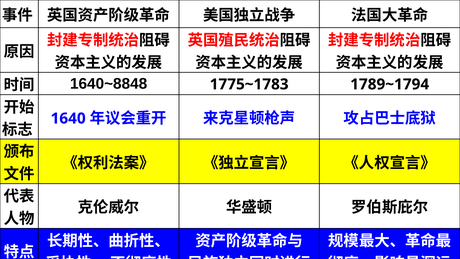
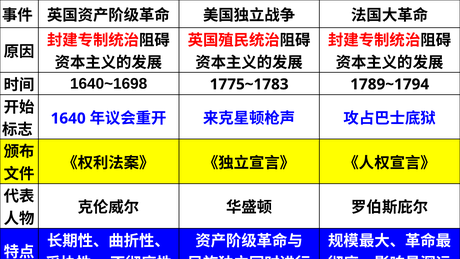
1640~8848: 1640~8848 -> 1640~1698 (109, 84)
